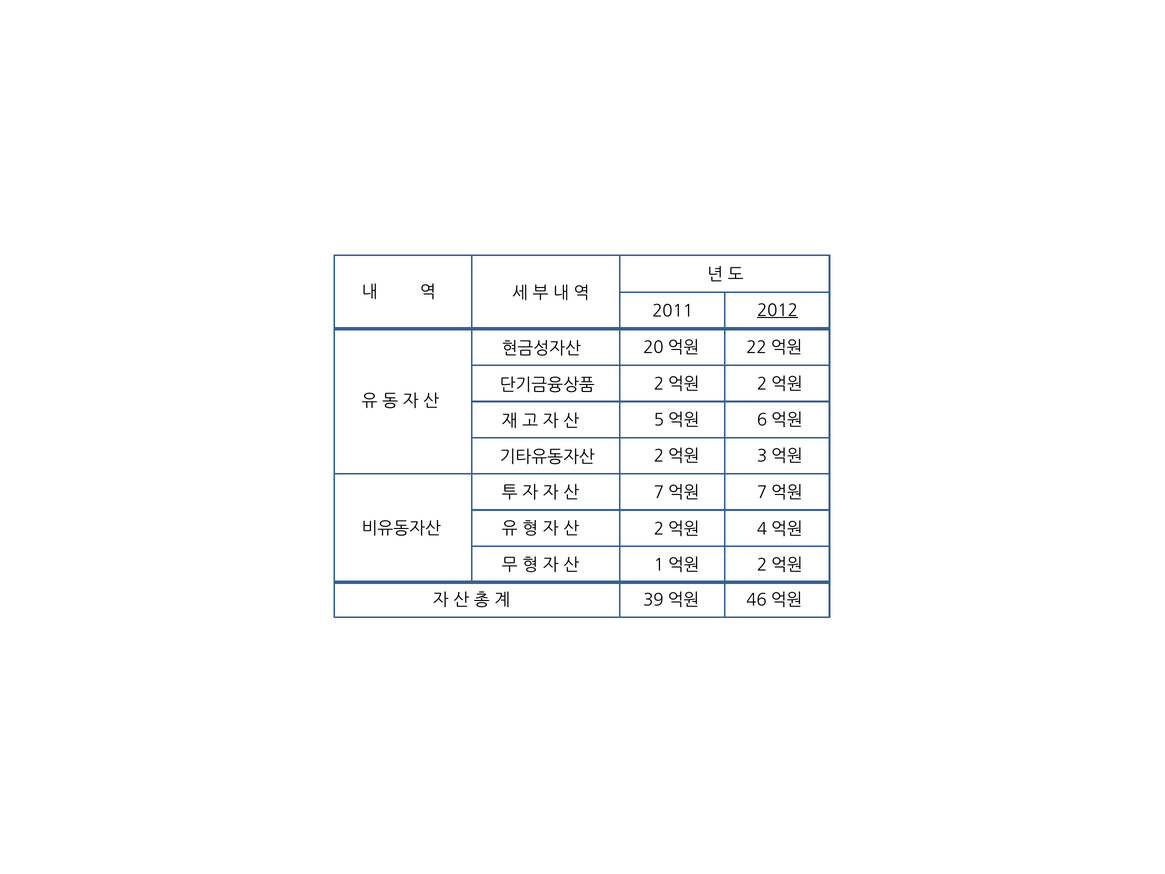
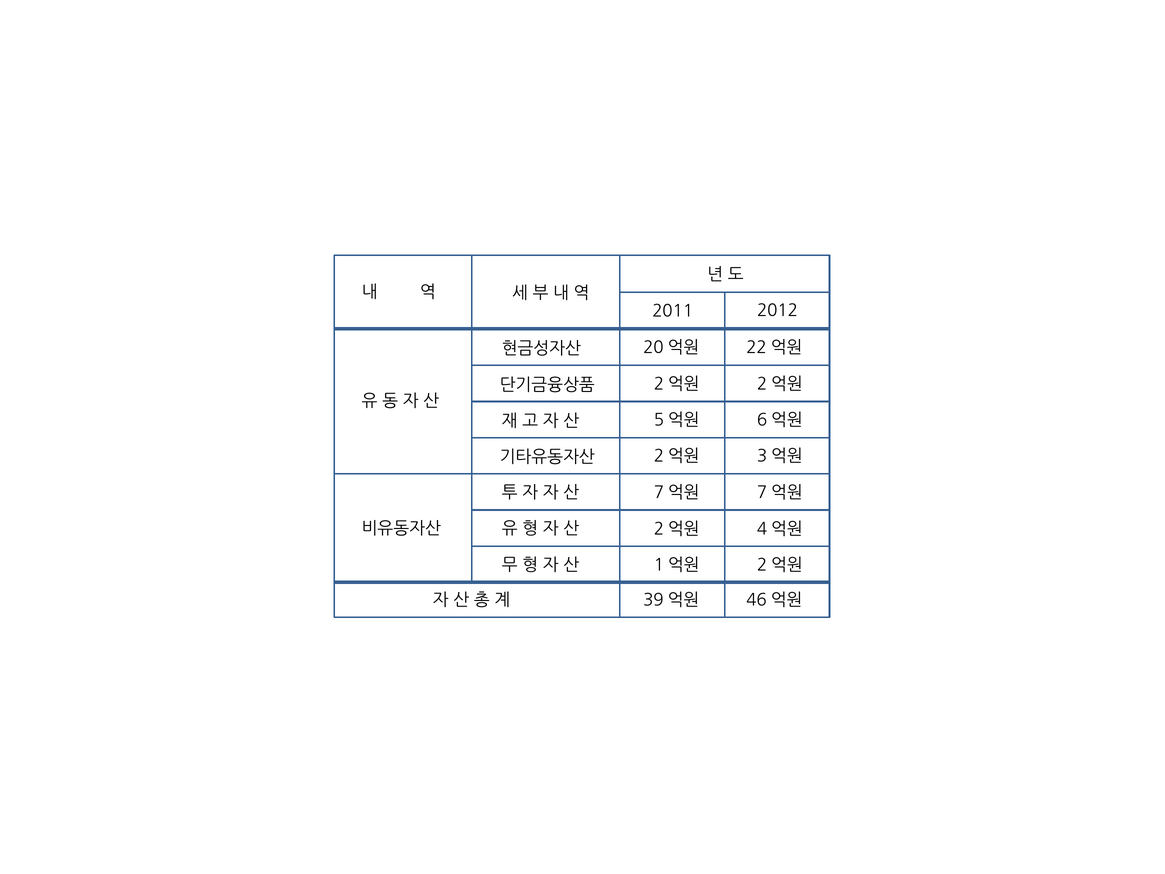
2012 underline: present -> none (778, 310)
